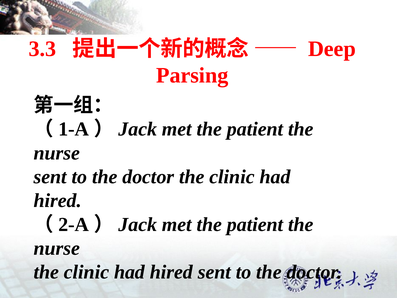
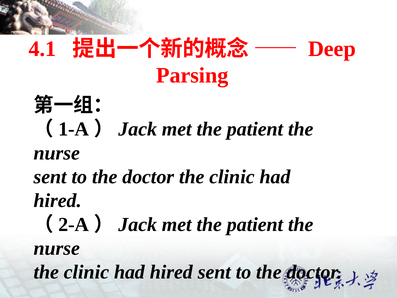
3.3: 3.3 -> 4.1 (42, 49)
